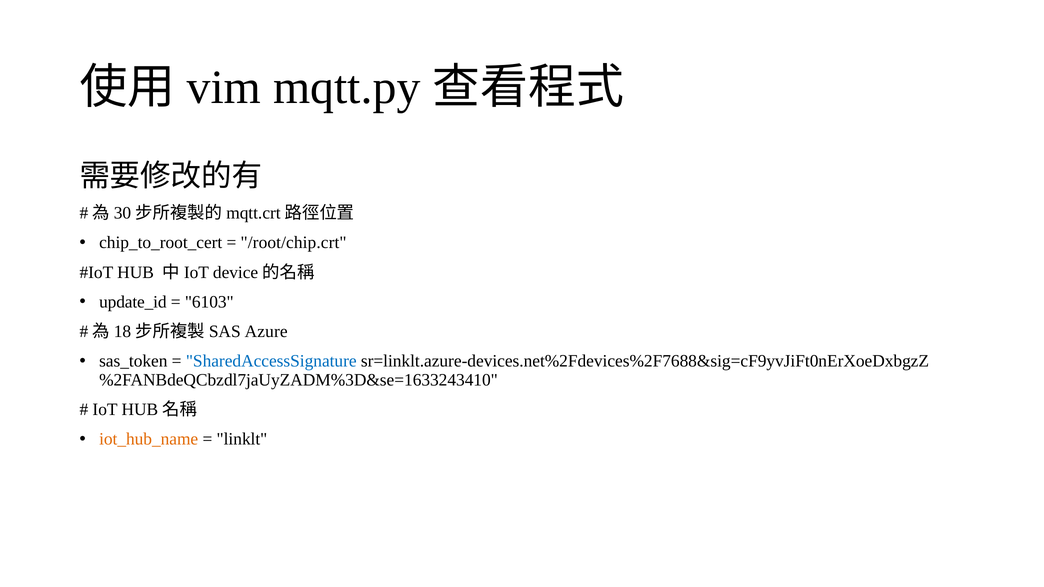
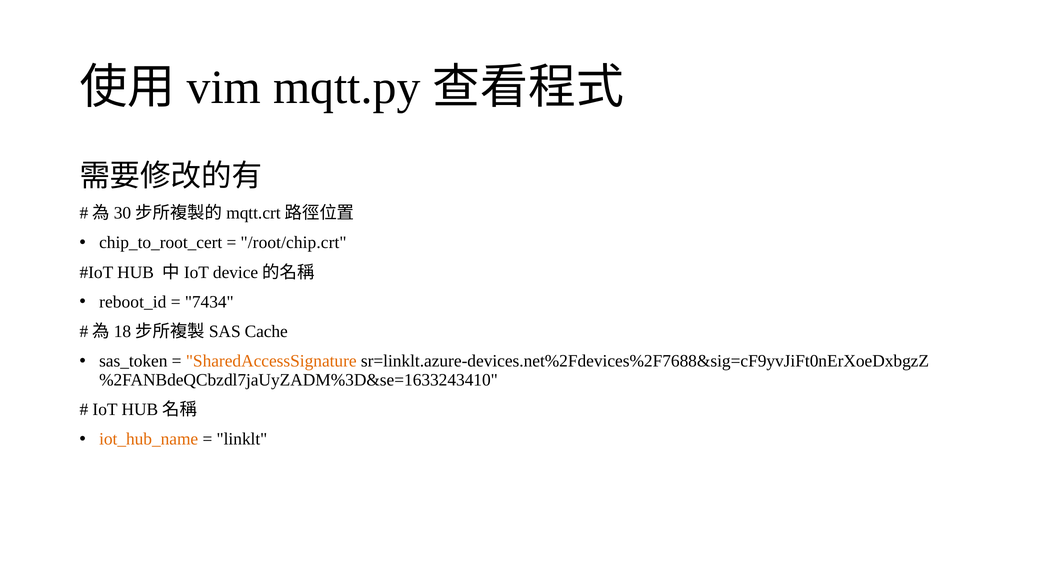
update_id: update_id -> reboot_id (133, 302)
6103: 6103 -> 7434 (209, 302)
Azure: Azure -> Cache (266, 332)
SharedAccessSignature colour: blue -> orange (271, 361)
